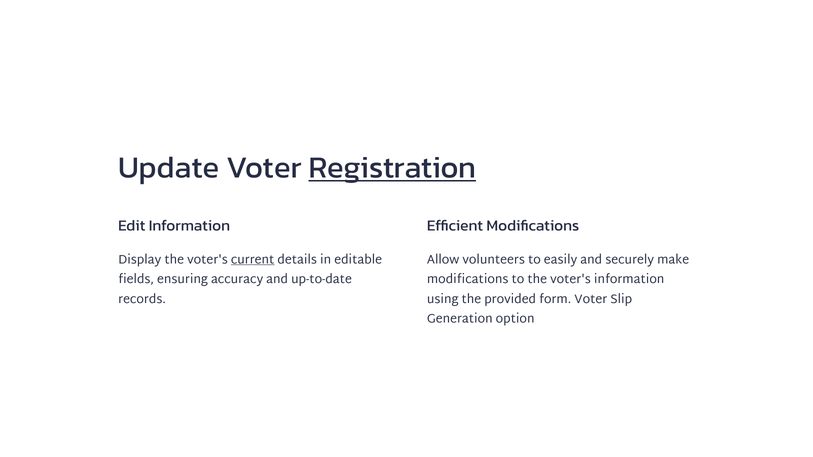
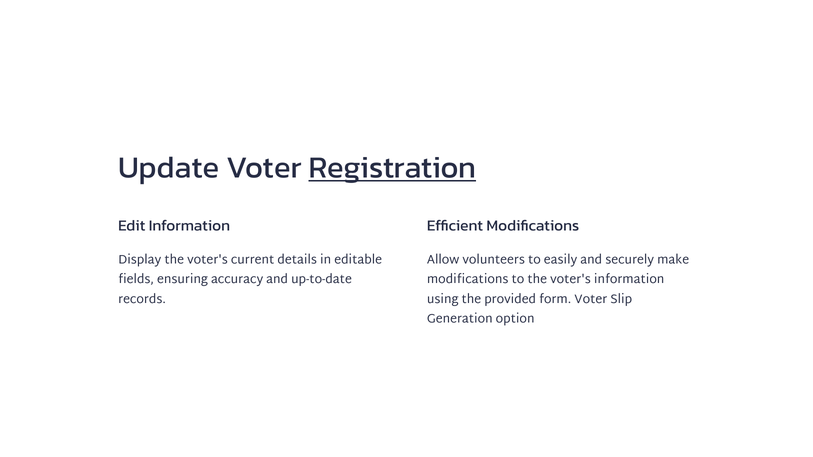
current underline: present -> none (253, 260)
